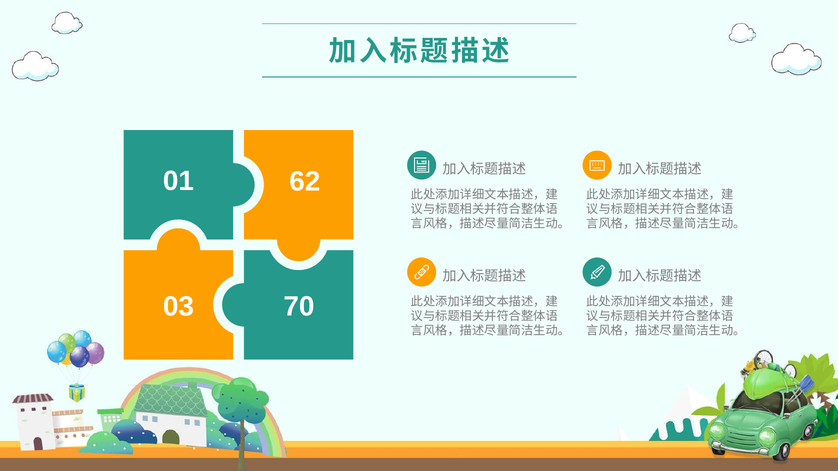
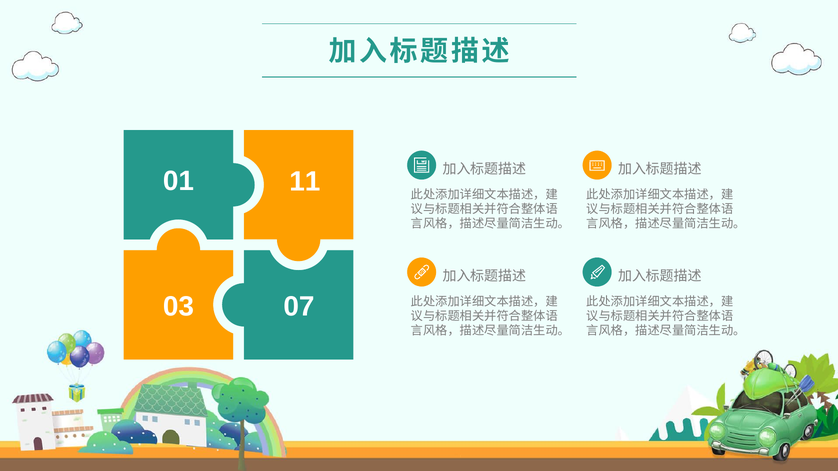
62: 62 -> 11 (305, 182)
70: 70 -> 07 (299, 307)
